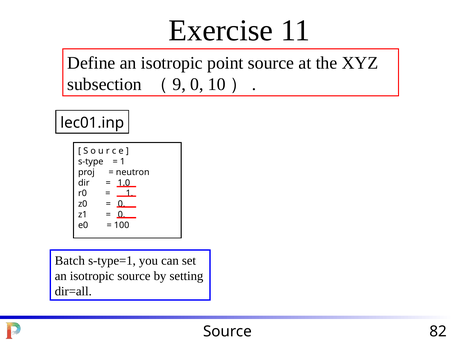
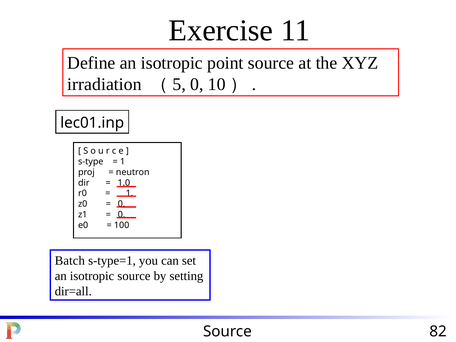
subsection: subsection -> irradiation (104, 84)
9: 9 -> 5 (179, 84)
